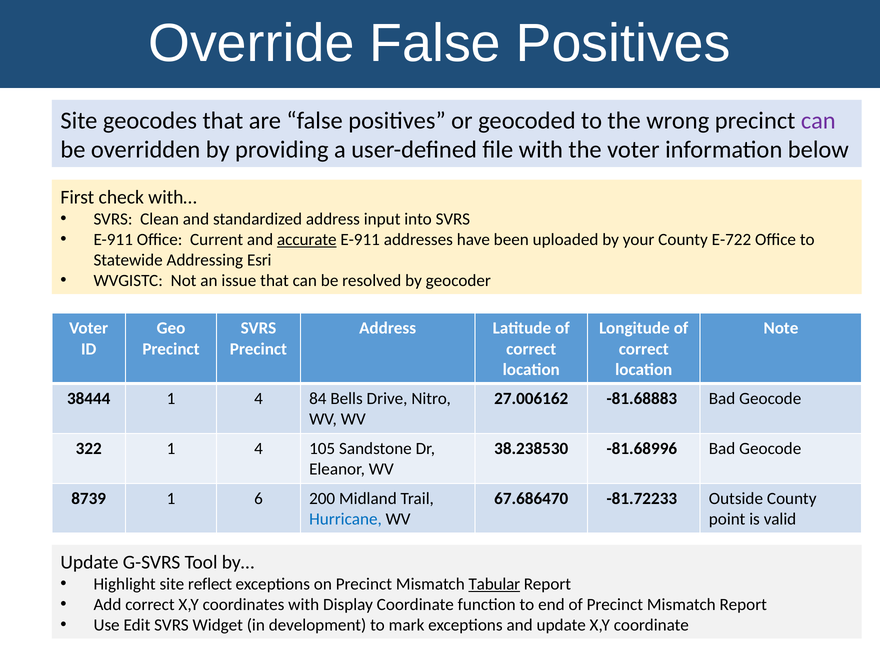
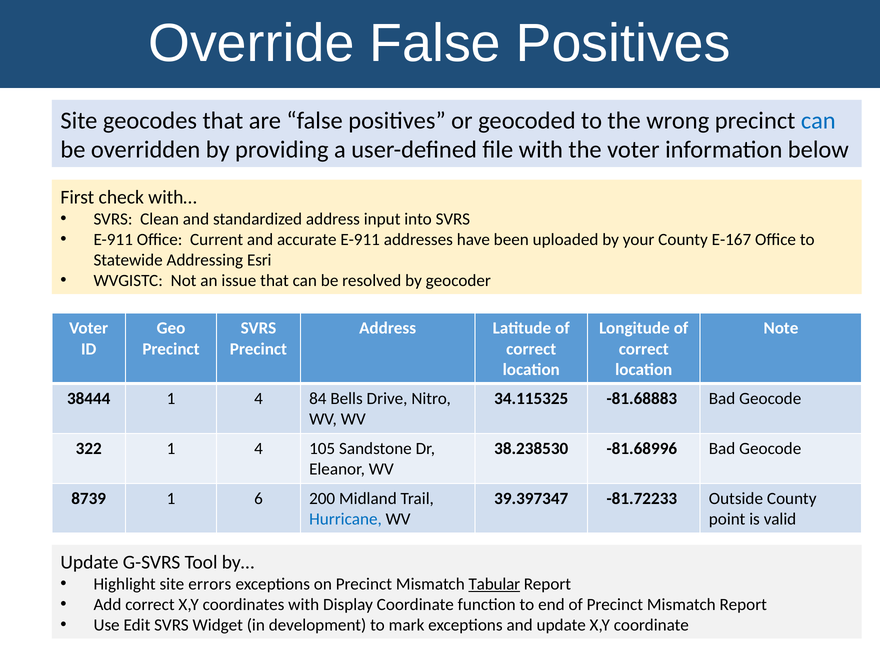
can colour: purple -> blue (818, 120)
accurate underline: present -> none (307, 240)
E-722: E-722 -> E-167 (731, 240)
27.006162: 27.006162 -> 34.115325 (531, 399)
67.686470: 67.686470 -> 39.397347 (531, 498)
reflect: reflect -> errors (210, 584)
